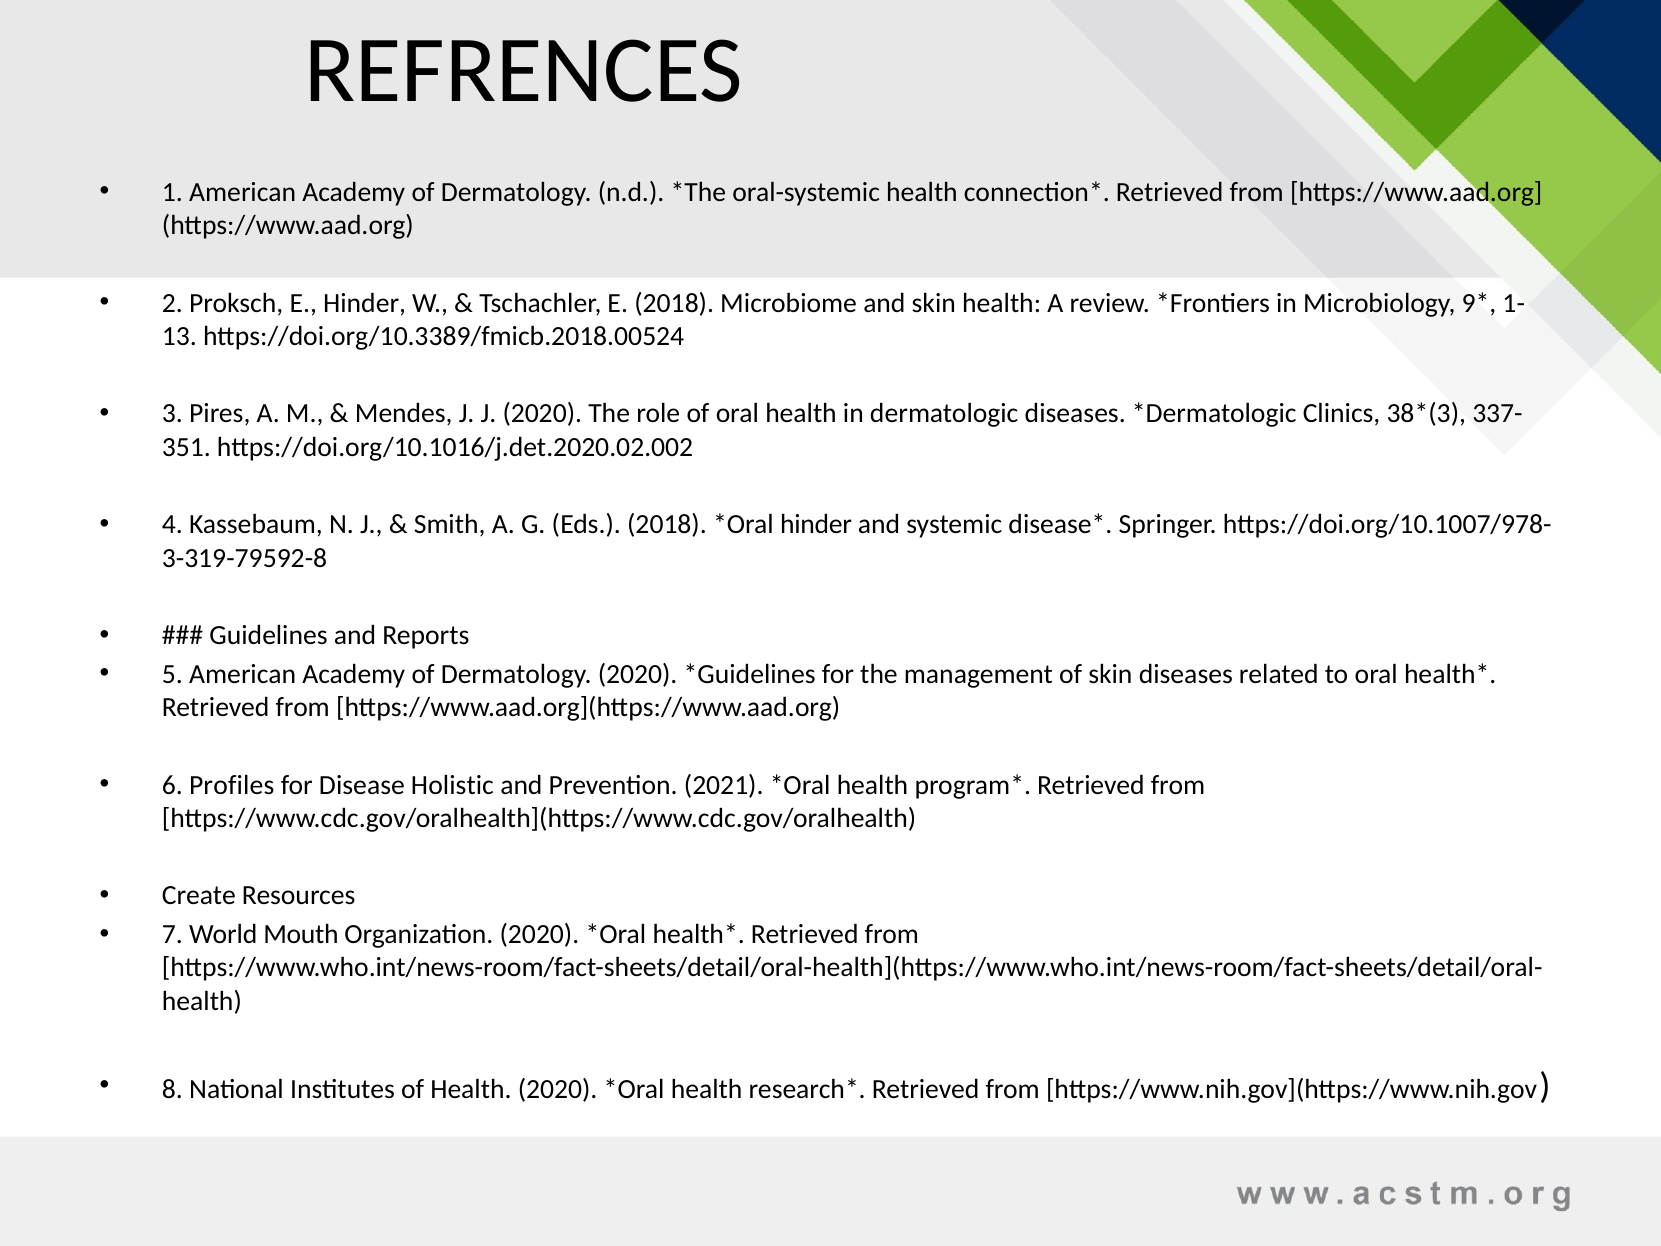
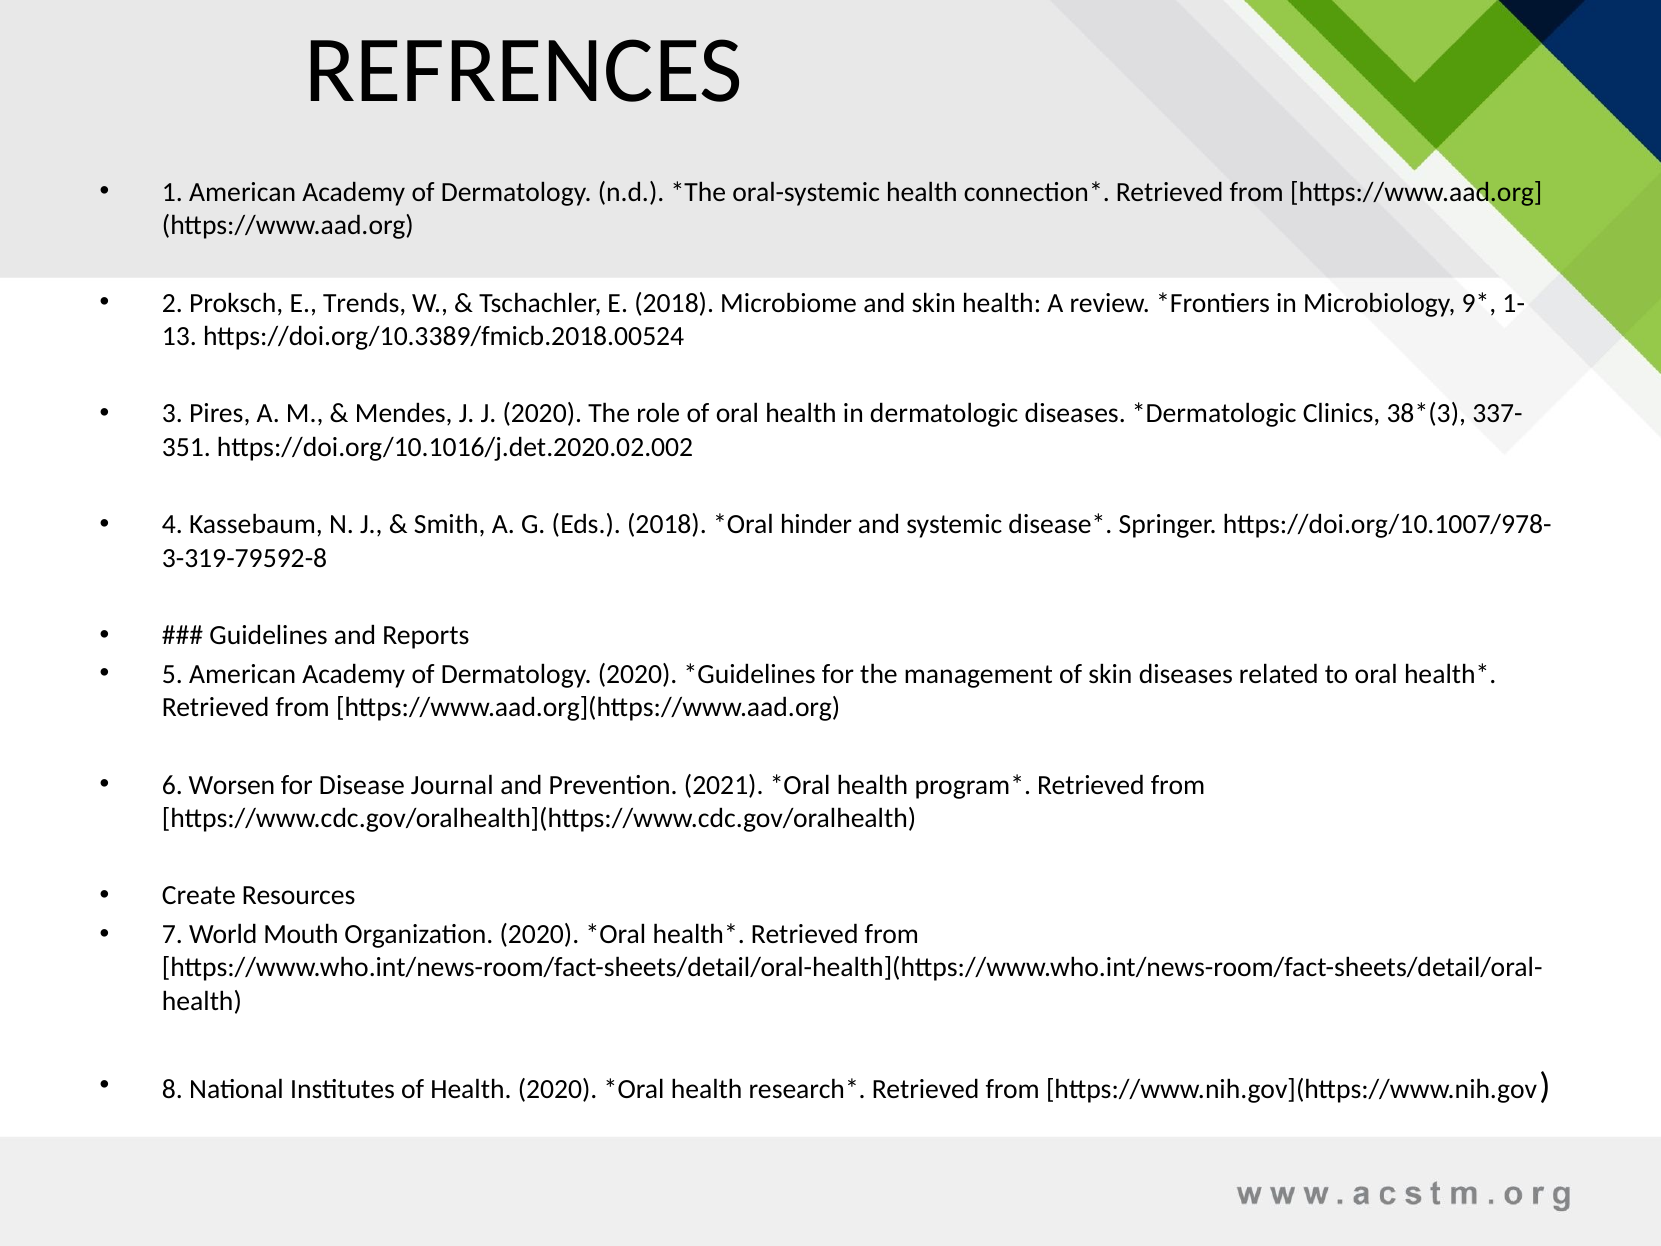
E Hinder: Hinder -> Trends (365, 303)
Profiles: Profiles -> Worsen (232, 785)
Holistic: Holistic -> Journal (452, 785)
